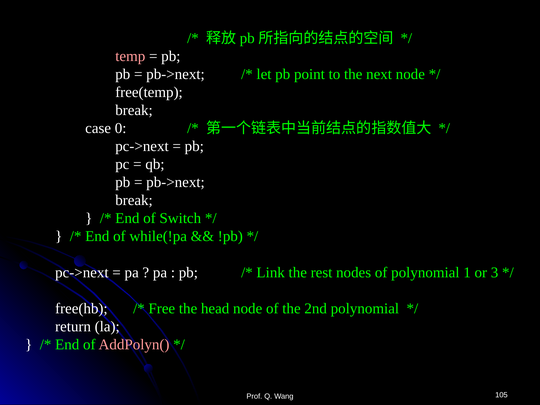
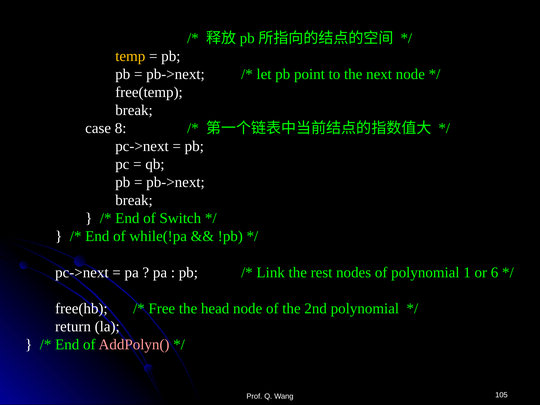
temp colour: pink -> yellow (130, 56)
0: 0 -> 8 (121, 128)
3: 3 -> 6 (495, 272)
